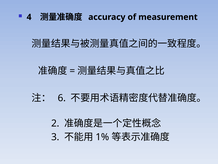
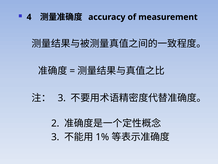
6: 6 -> 3 (62, 98)
